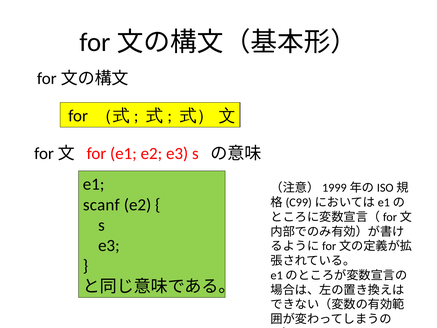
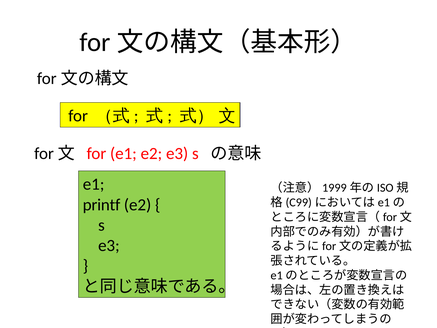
scanf: scanf -> printf (102, 205)
